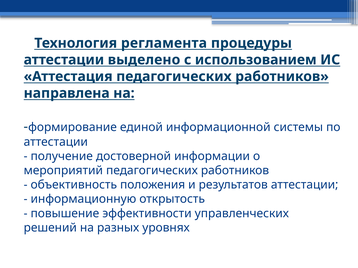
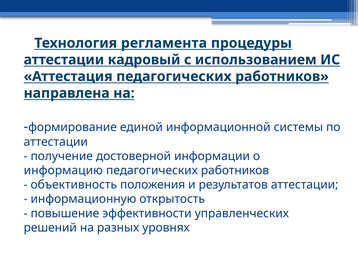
выделено: выделено -> кадровый (144, 60)
мероприятий: мероприятий -> информацию (63, 171)
